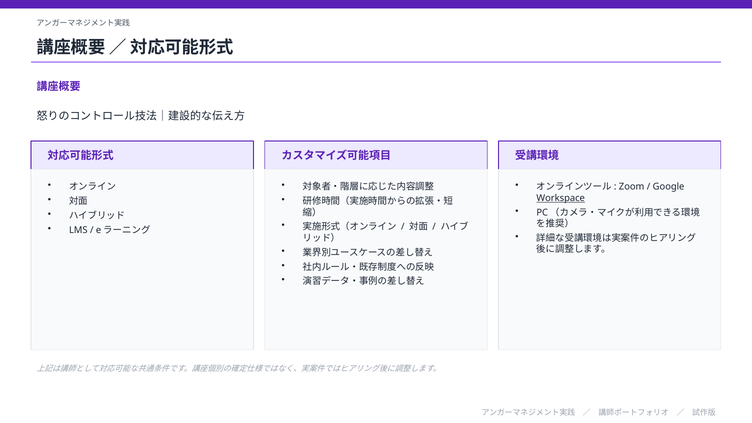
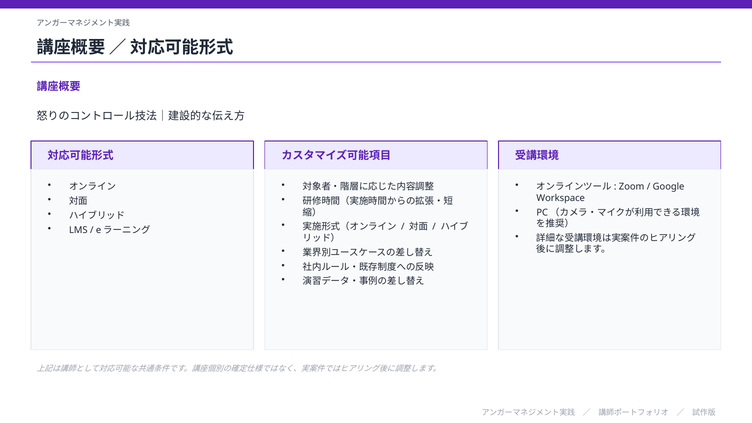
Workspace underline: present -> none (561, 198)
